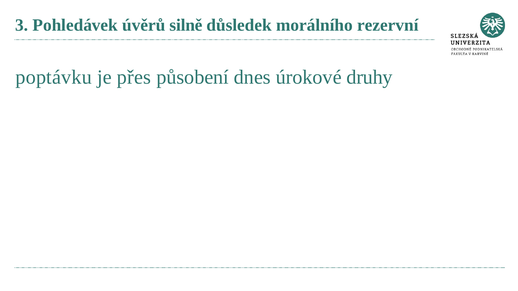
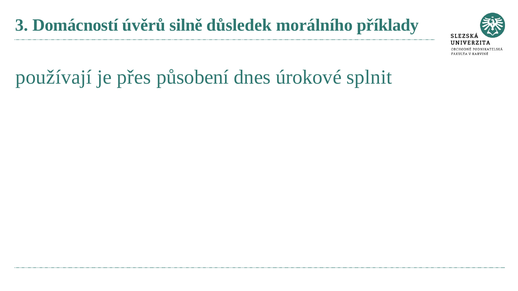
Pohledávek: Pohledávek -> Domácností (75, 25)
rezervní: rezervní -> příklady (388, 25)
poptávku: poptávku -> používají (54, 77)
druhy: druhy -> splnit (369, 77)
